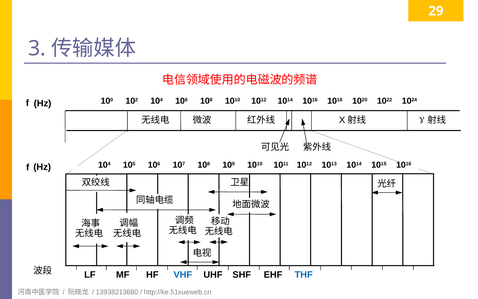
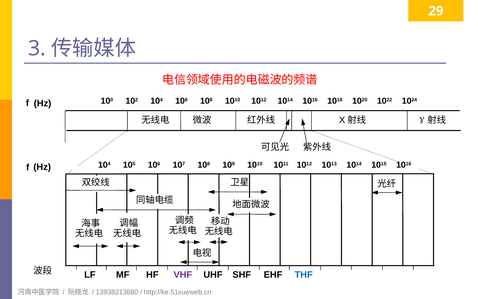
VHF colour: blue -> purple (183, 275)
